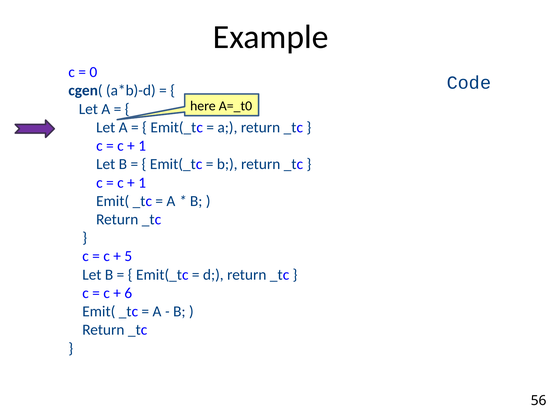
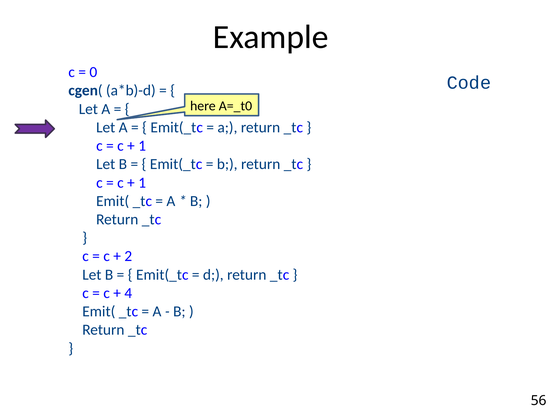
5: 5 -> 2 (128, 256)
6: 6 -> 4 (128, 293)
